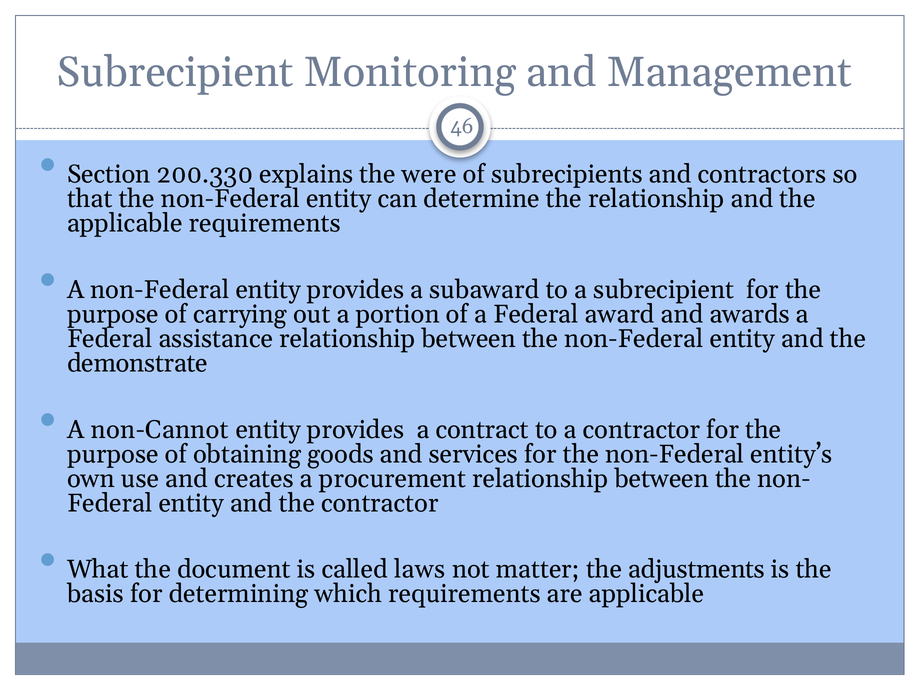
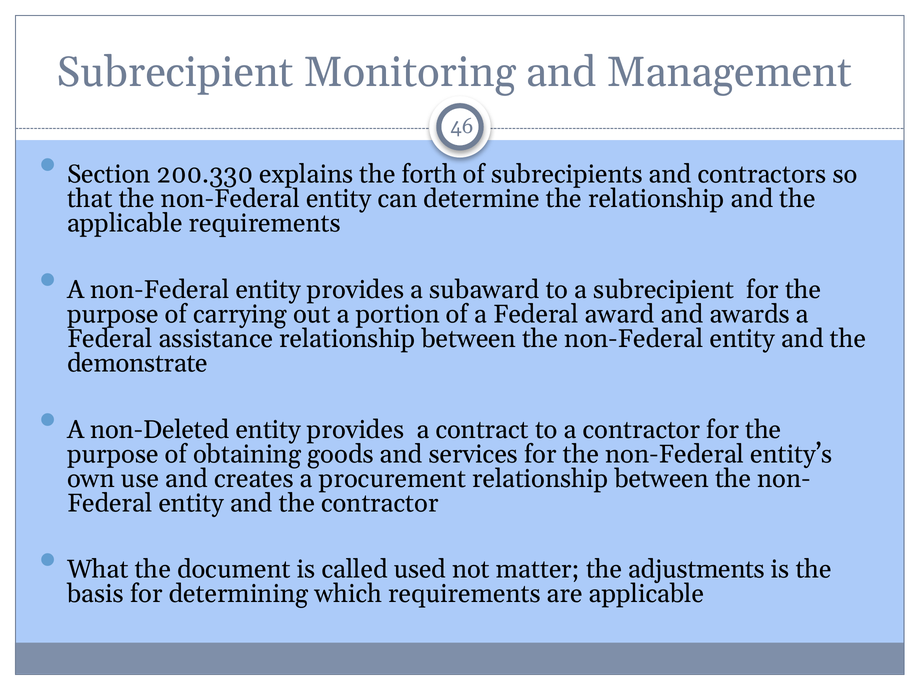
were: were -> forth (429, 174)
non-Cannot: non-Cannot -> non-Deleted (160, 430)
laws: laws -> used (420, 569)
